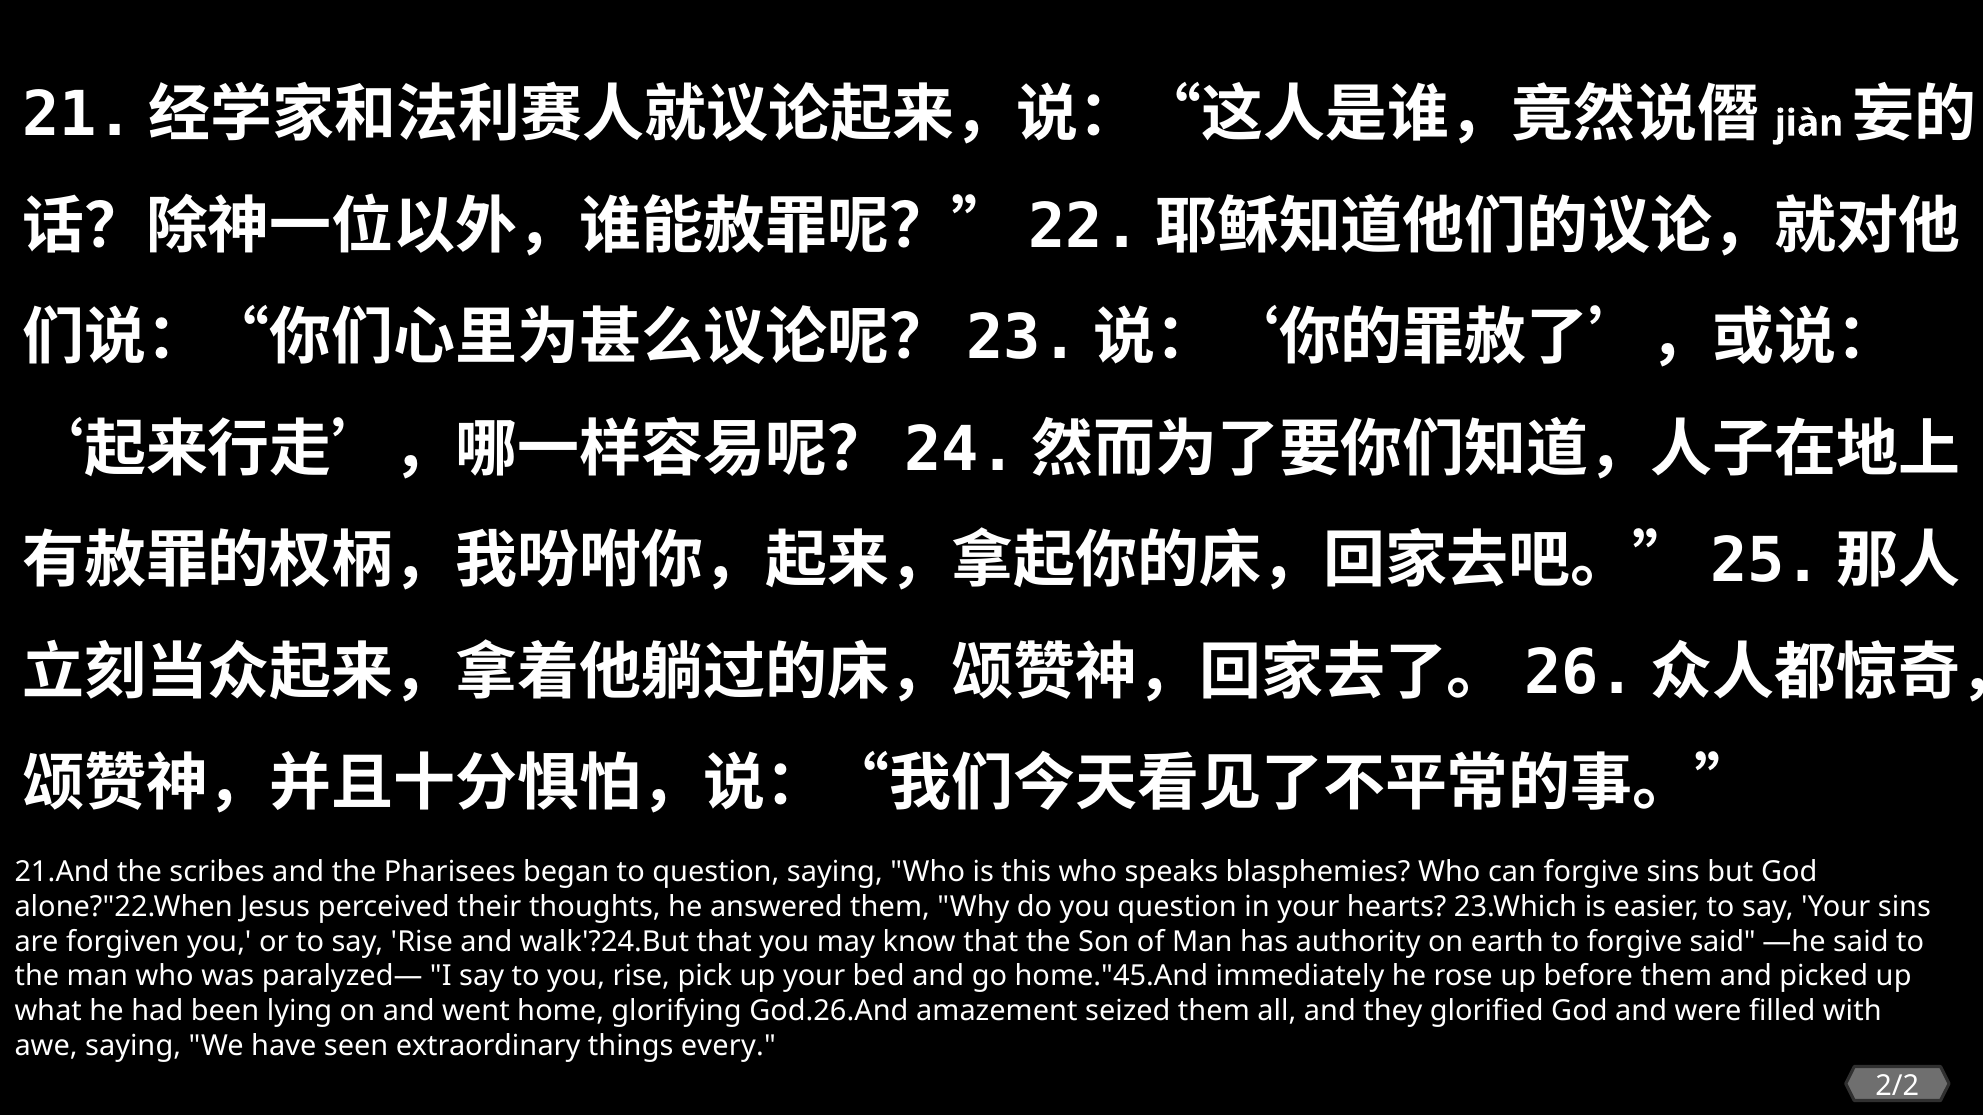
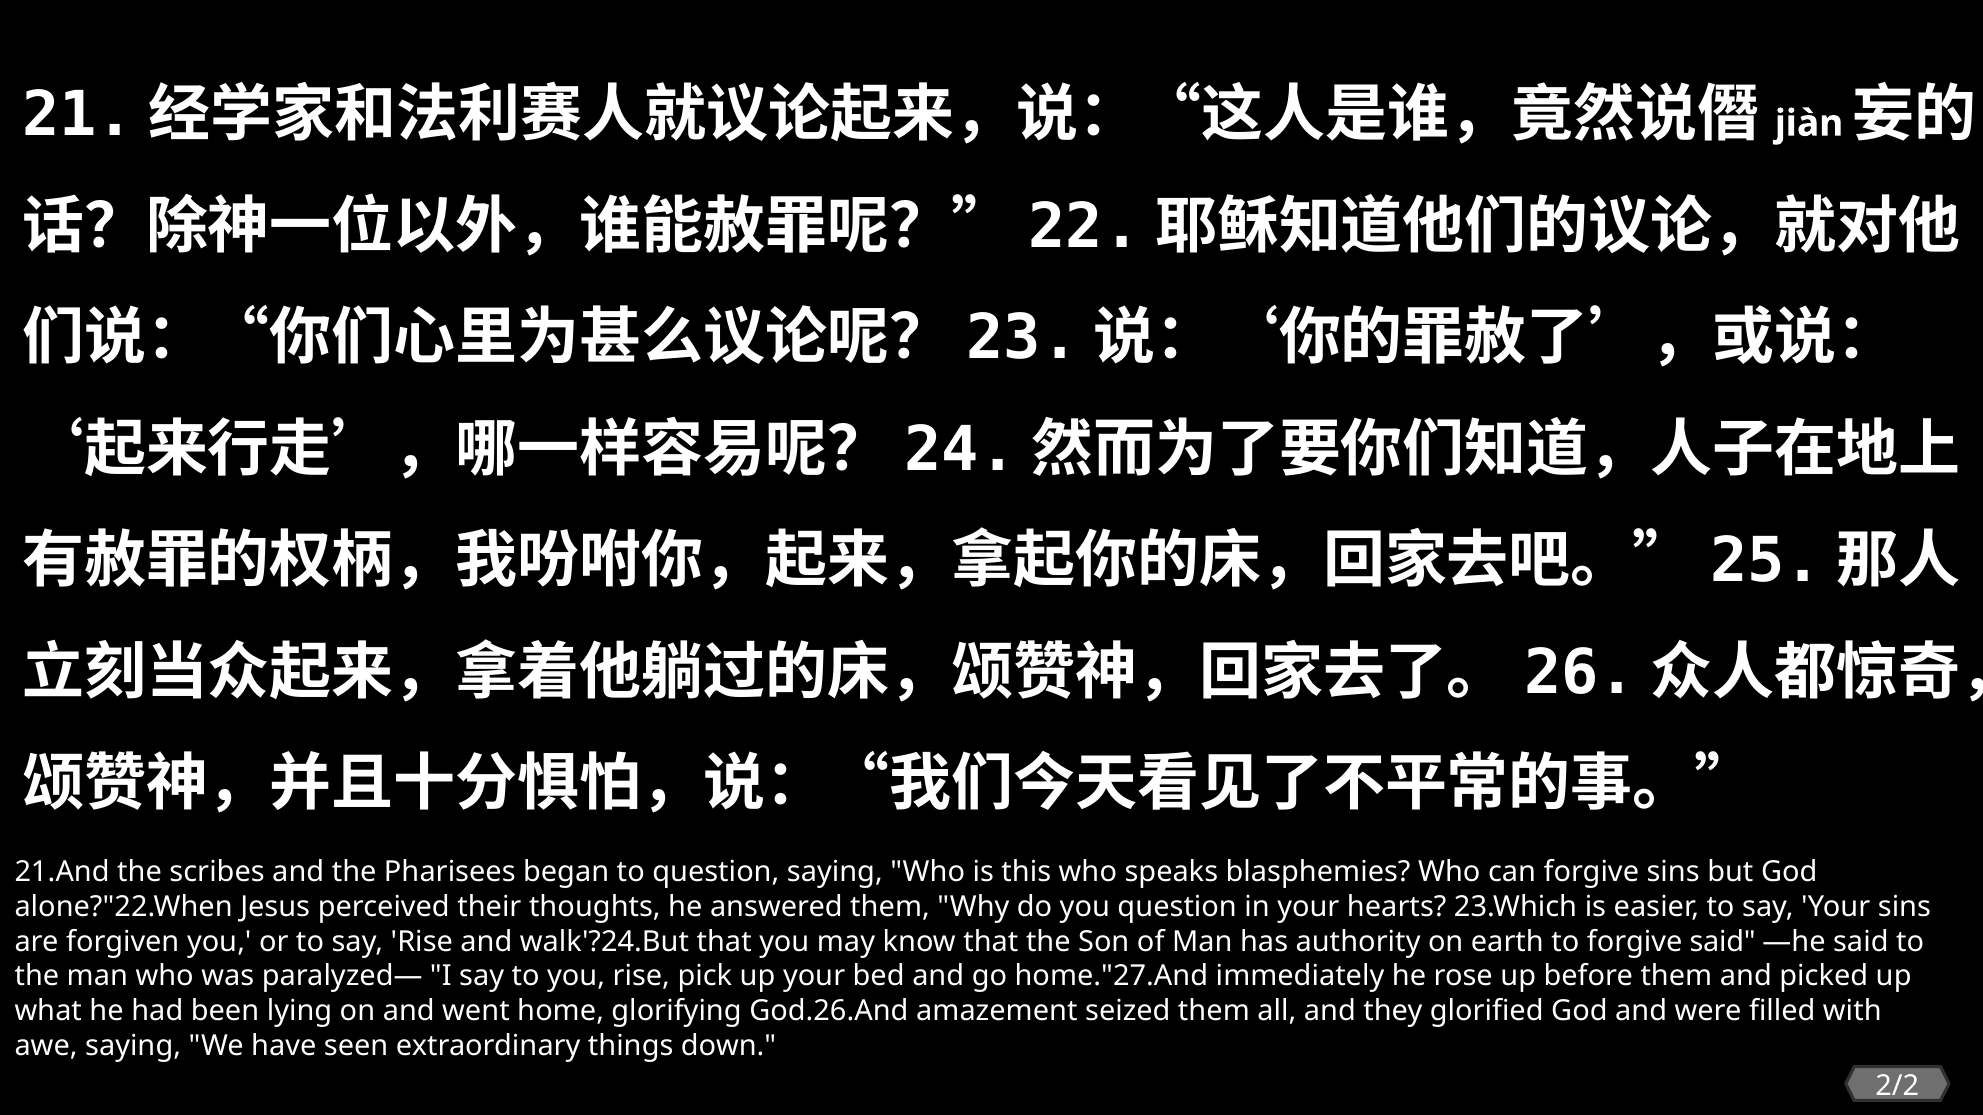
home."45.And: home."45.And -> home."27.And (1111, 977)
every: every -> down (729, 1046)
